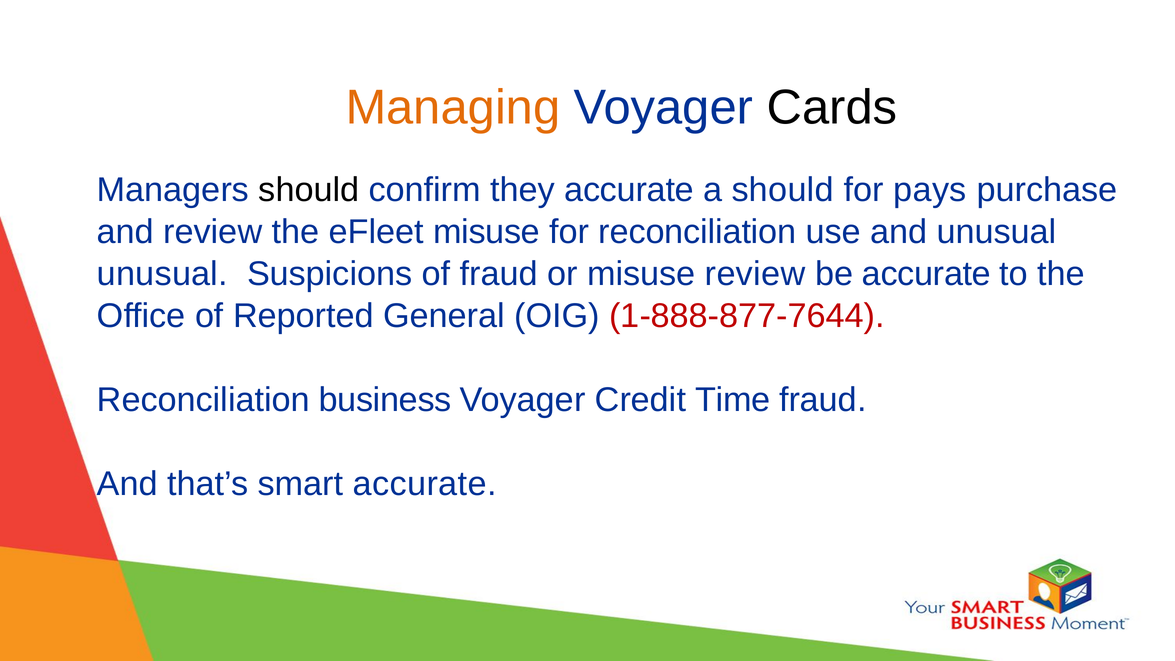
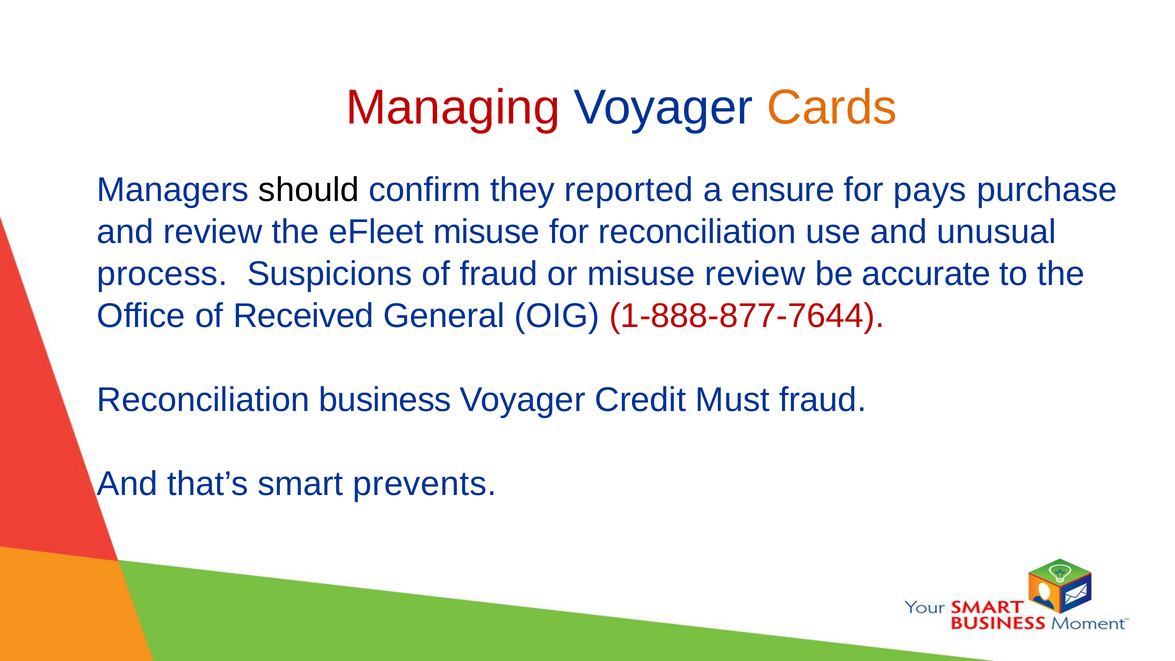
Managing colour: orange -> red (453, 107)
Cards colour: black -> orange (832, 107)
they accurate: accurate -> reported (629, 190)
a should: should -> ensure (783, 190)
unusual: unusual -> process (162, 274)
Reported: Reported -> Received (303, 316)
Time: Time -> Must (733, 400)
smart accurate: accurate -> prevents (425, 484)
